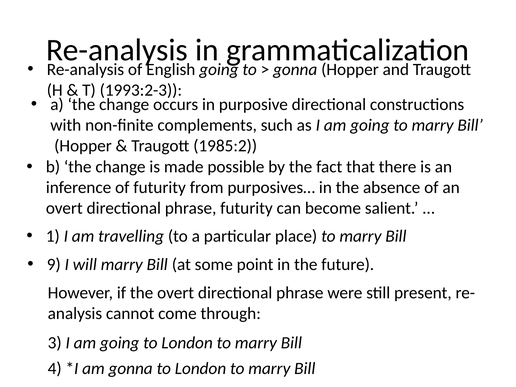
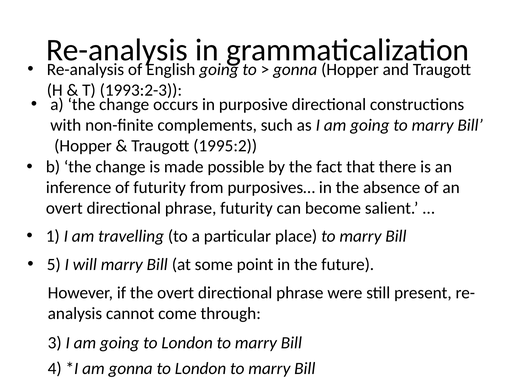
1985:2: 1985:2 -> 1995:2 (225, 146)
9: 9 -> 5 (54, 264)
